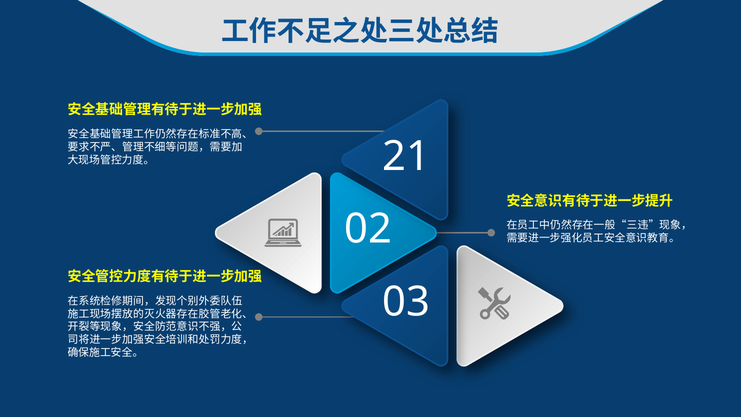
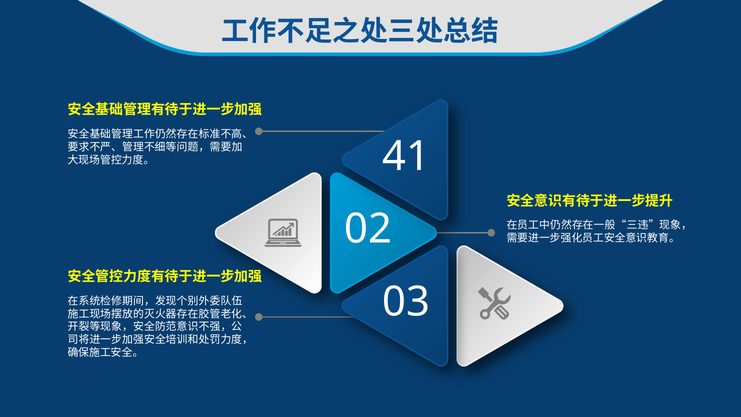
21: 21 -> 41 (406, 157)
